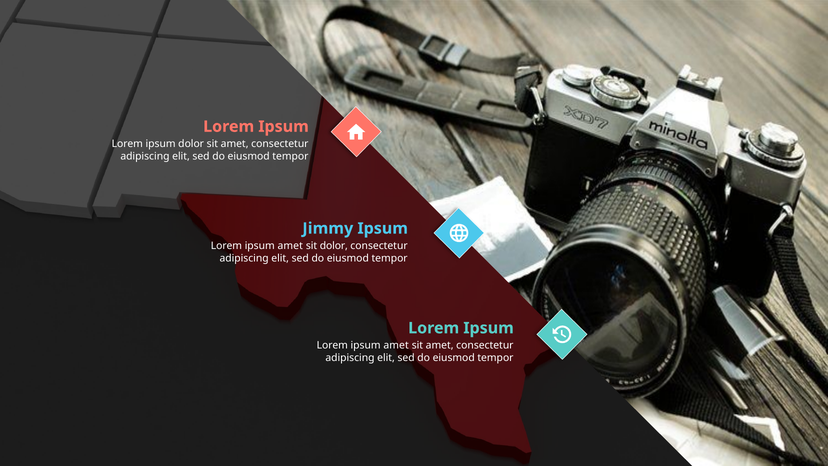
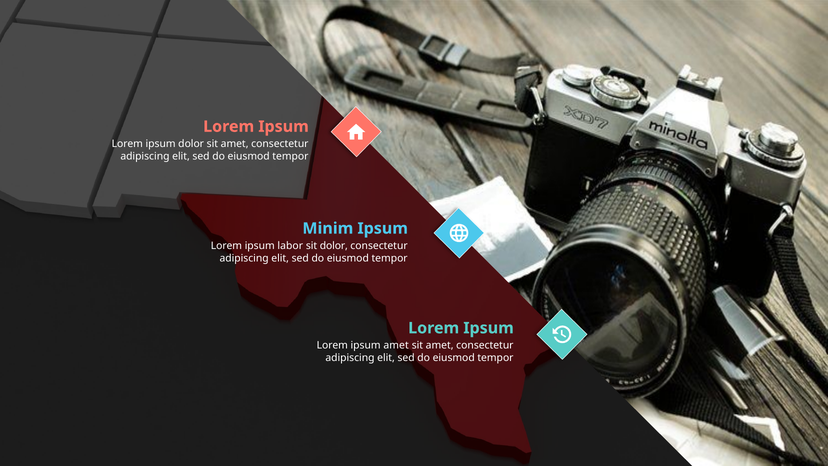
Jimmy: Jimmy -> Minim (328, 228)
amet: amet -> labor (290, 246)
